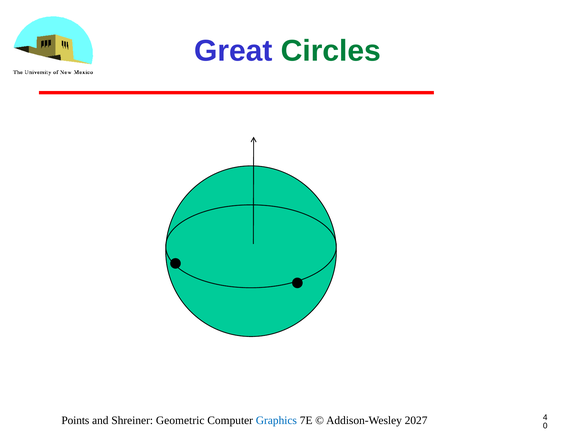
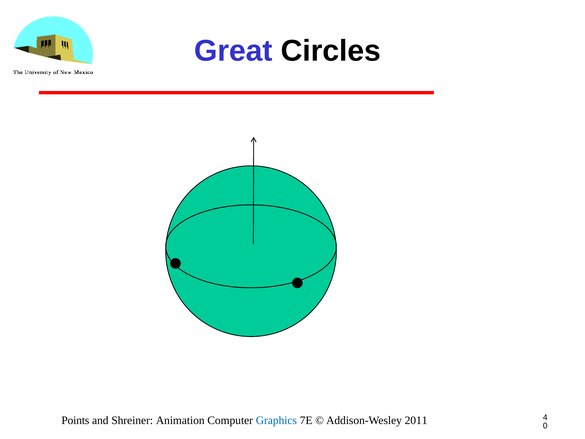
Circles colour: green -> black (331, 51)
Geometric: Geometric -> Animation (180, 420)
2027: 2027 -> 2011 (416, 420)
